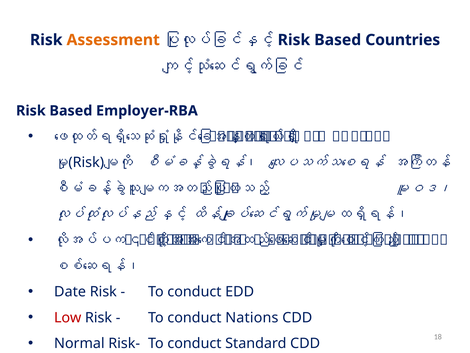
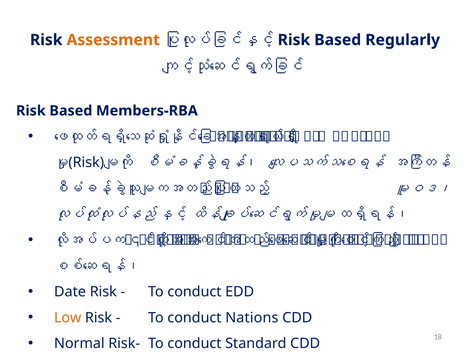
Countries: Countries -> Regularly (403, 40)
Employer-RBA: Employer-RBA -> Members-RBA (147, 111)
Low colour: red -> orange (68, 317)
